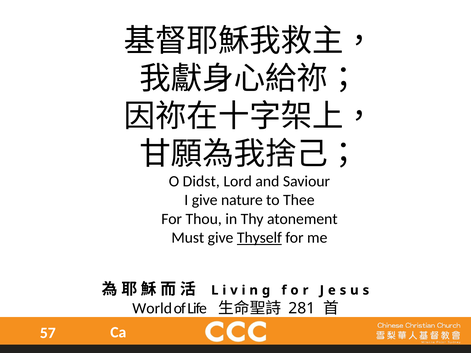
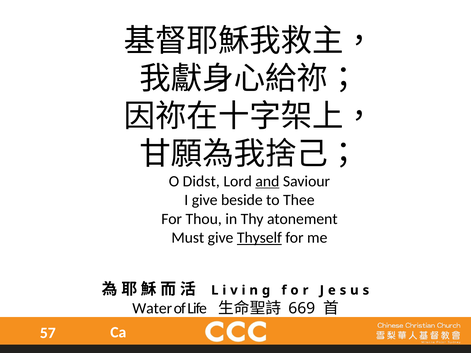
and underline: none -> present (267, 181)
nature: nature -> beside (242, 200)
World: World -> Water (152, 308)
281: 281 -> 669 (302, 308)
